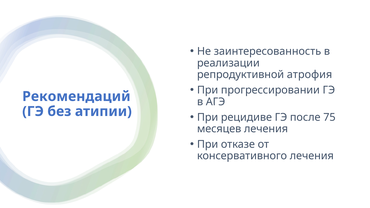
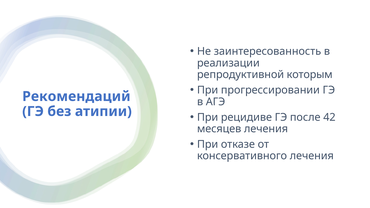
атрофия: атрофия -> которым (310, 75)
75: 75 -> 42 (329, 117)
